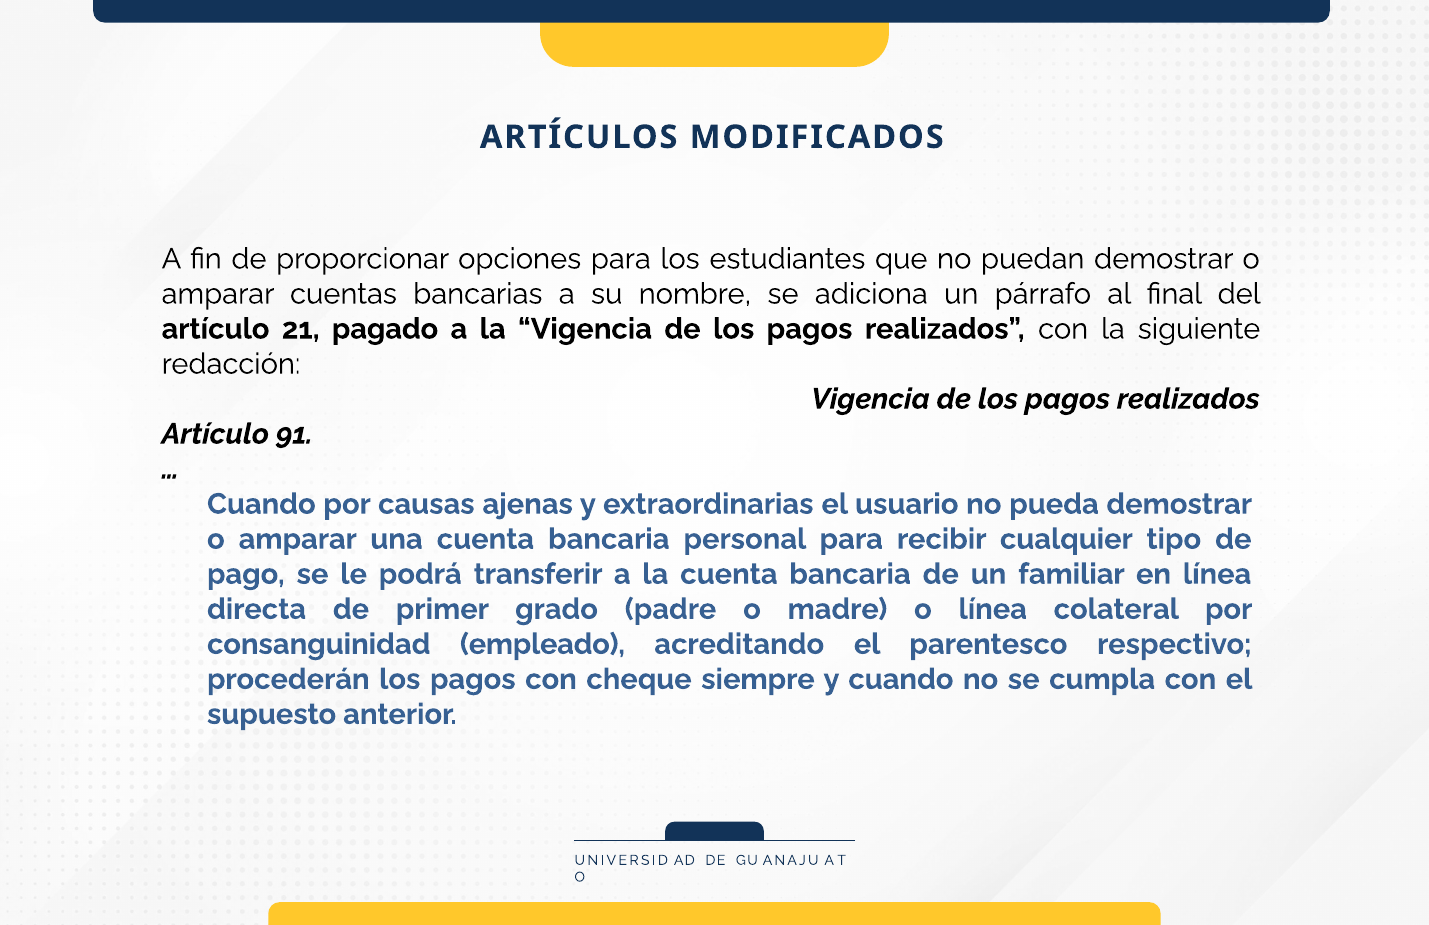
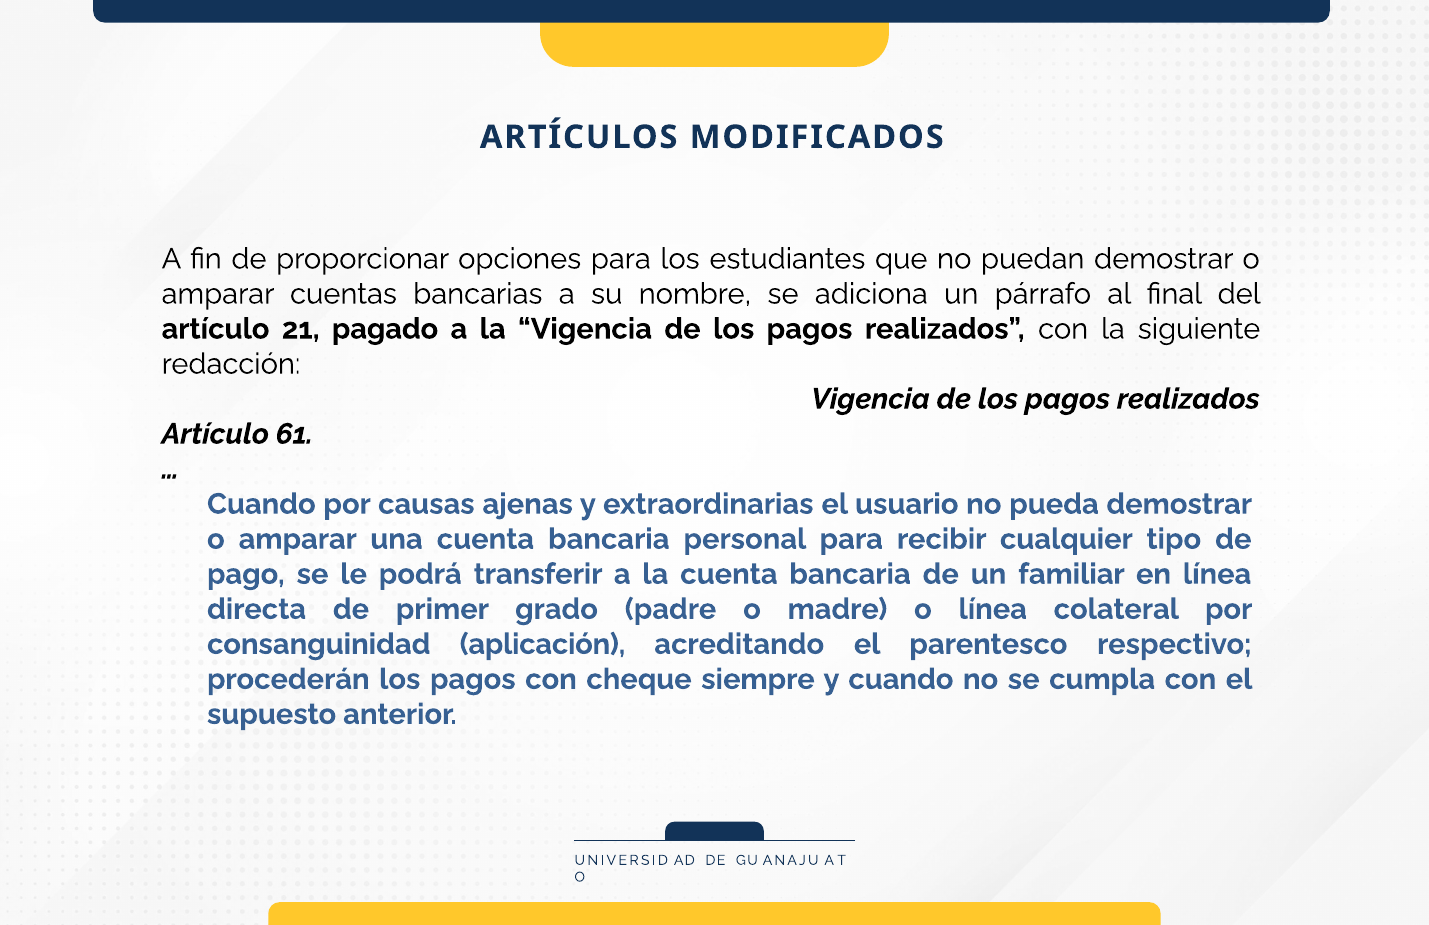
91: 91 -> 61 (294, 434)
empleado: empleado -> aplicación (543, 644)
